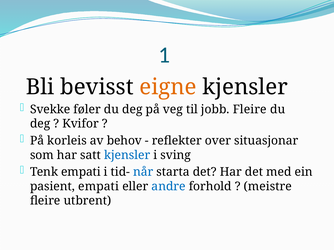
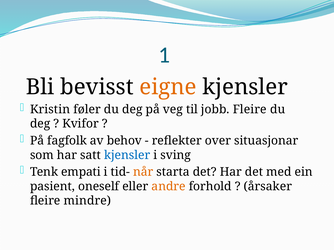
Svekke: Svekke -> Kristin (50, 110)
korleis: korleis -> fagfolk (67, 141)
når colour: blue -> orange (143, 172)
pasient empati: empati -> oneself (99, 187)
andre colour: blue -> orange (169, 187)
meistre: meistre -> årsaker (268, 187)
utbrent: utbrent -> mindre (87, 201)
